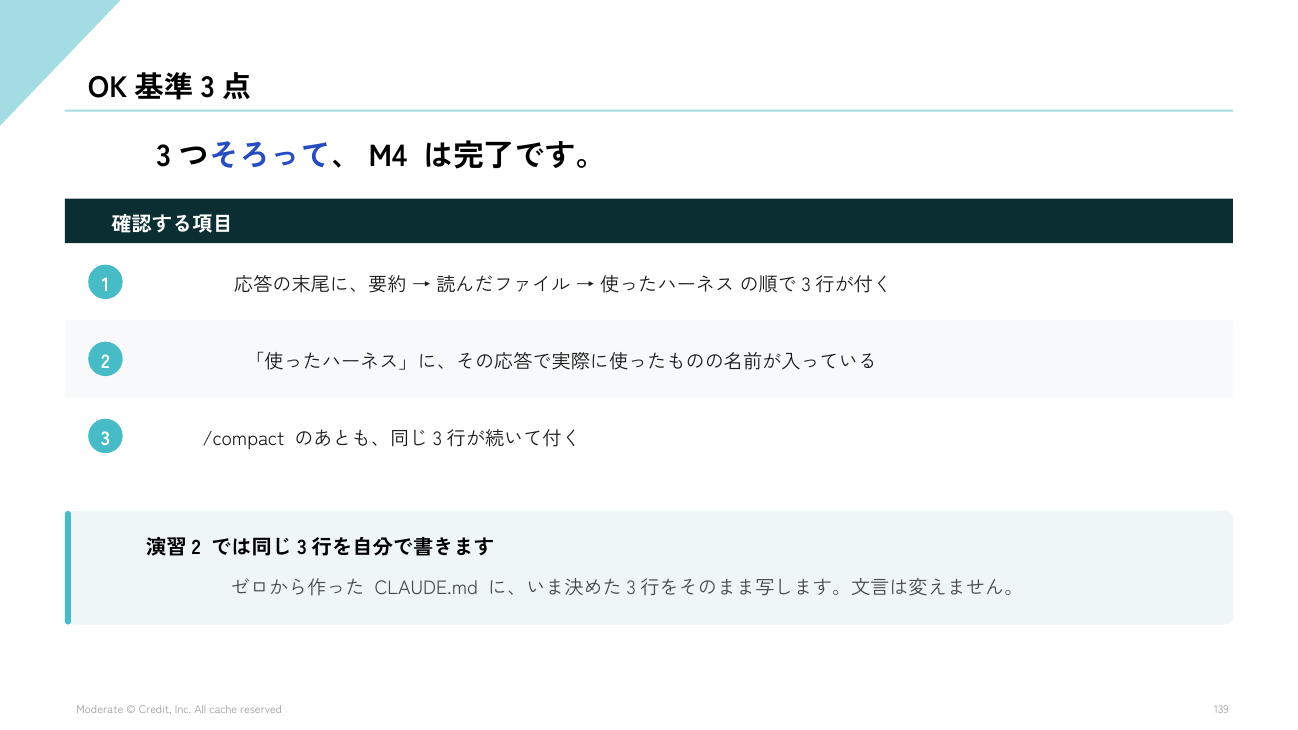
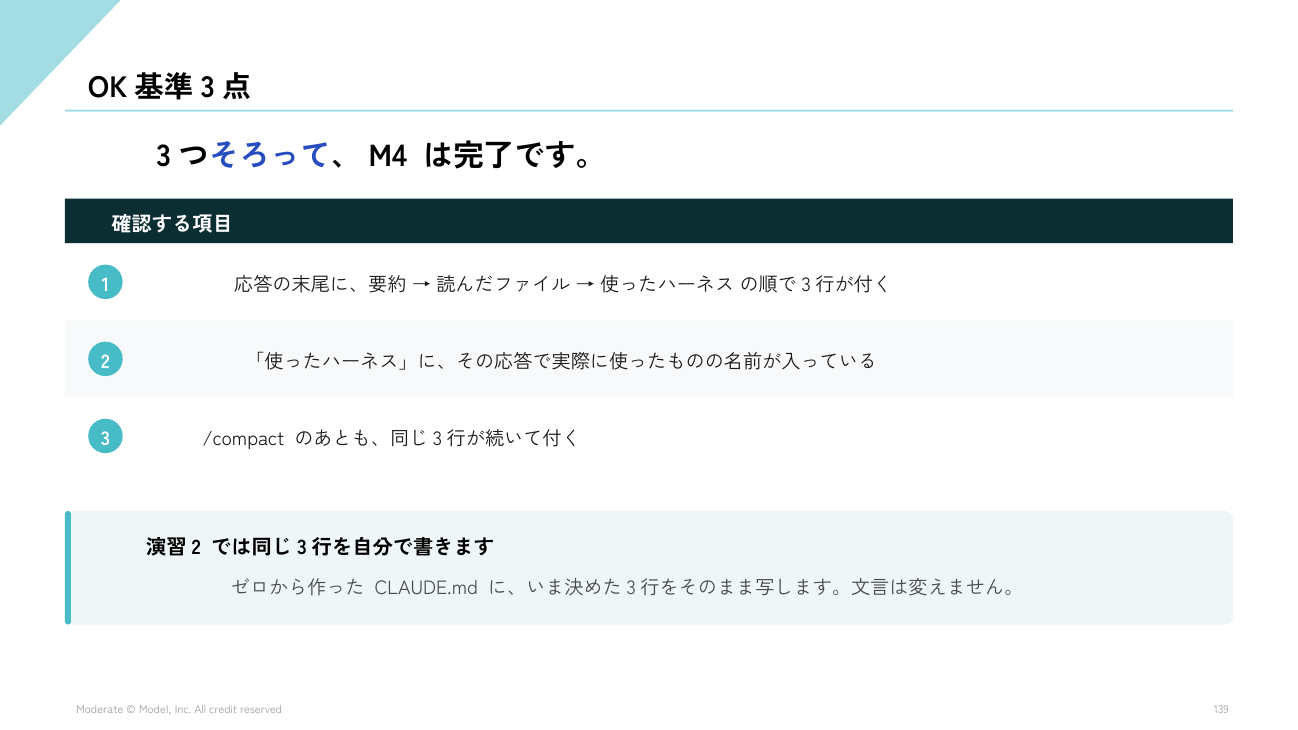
Credit: Credit -> Model (155, 710)
cache: cache -> credit (223, 710)
